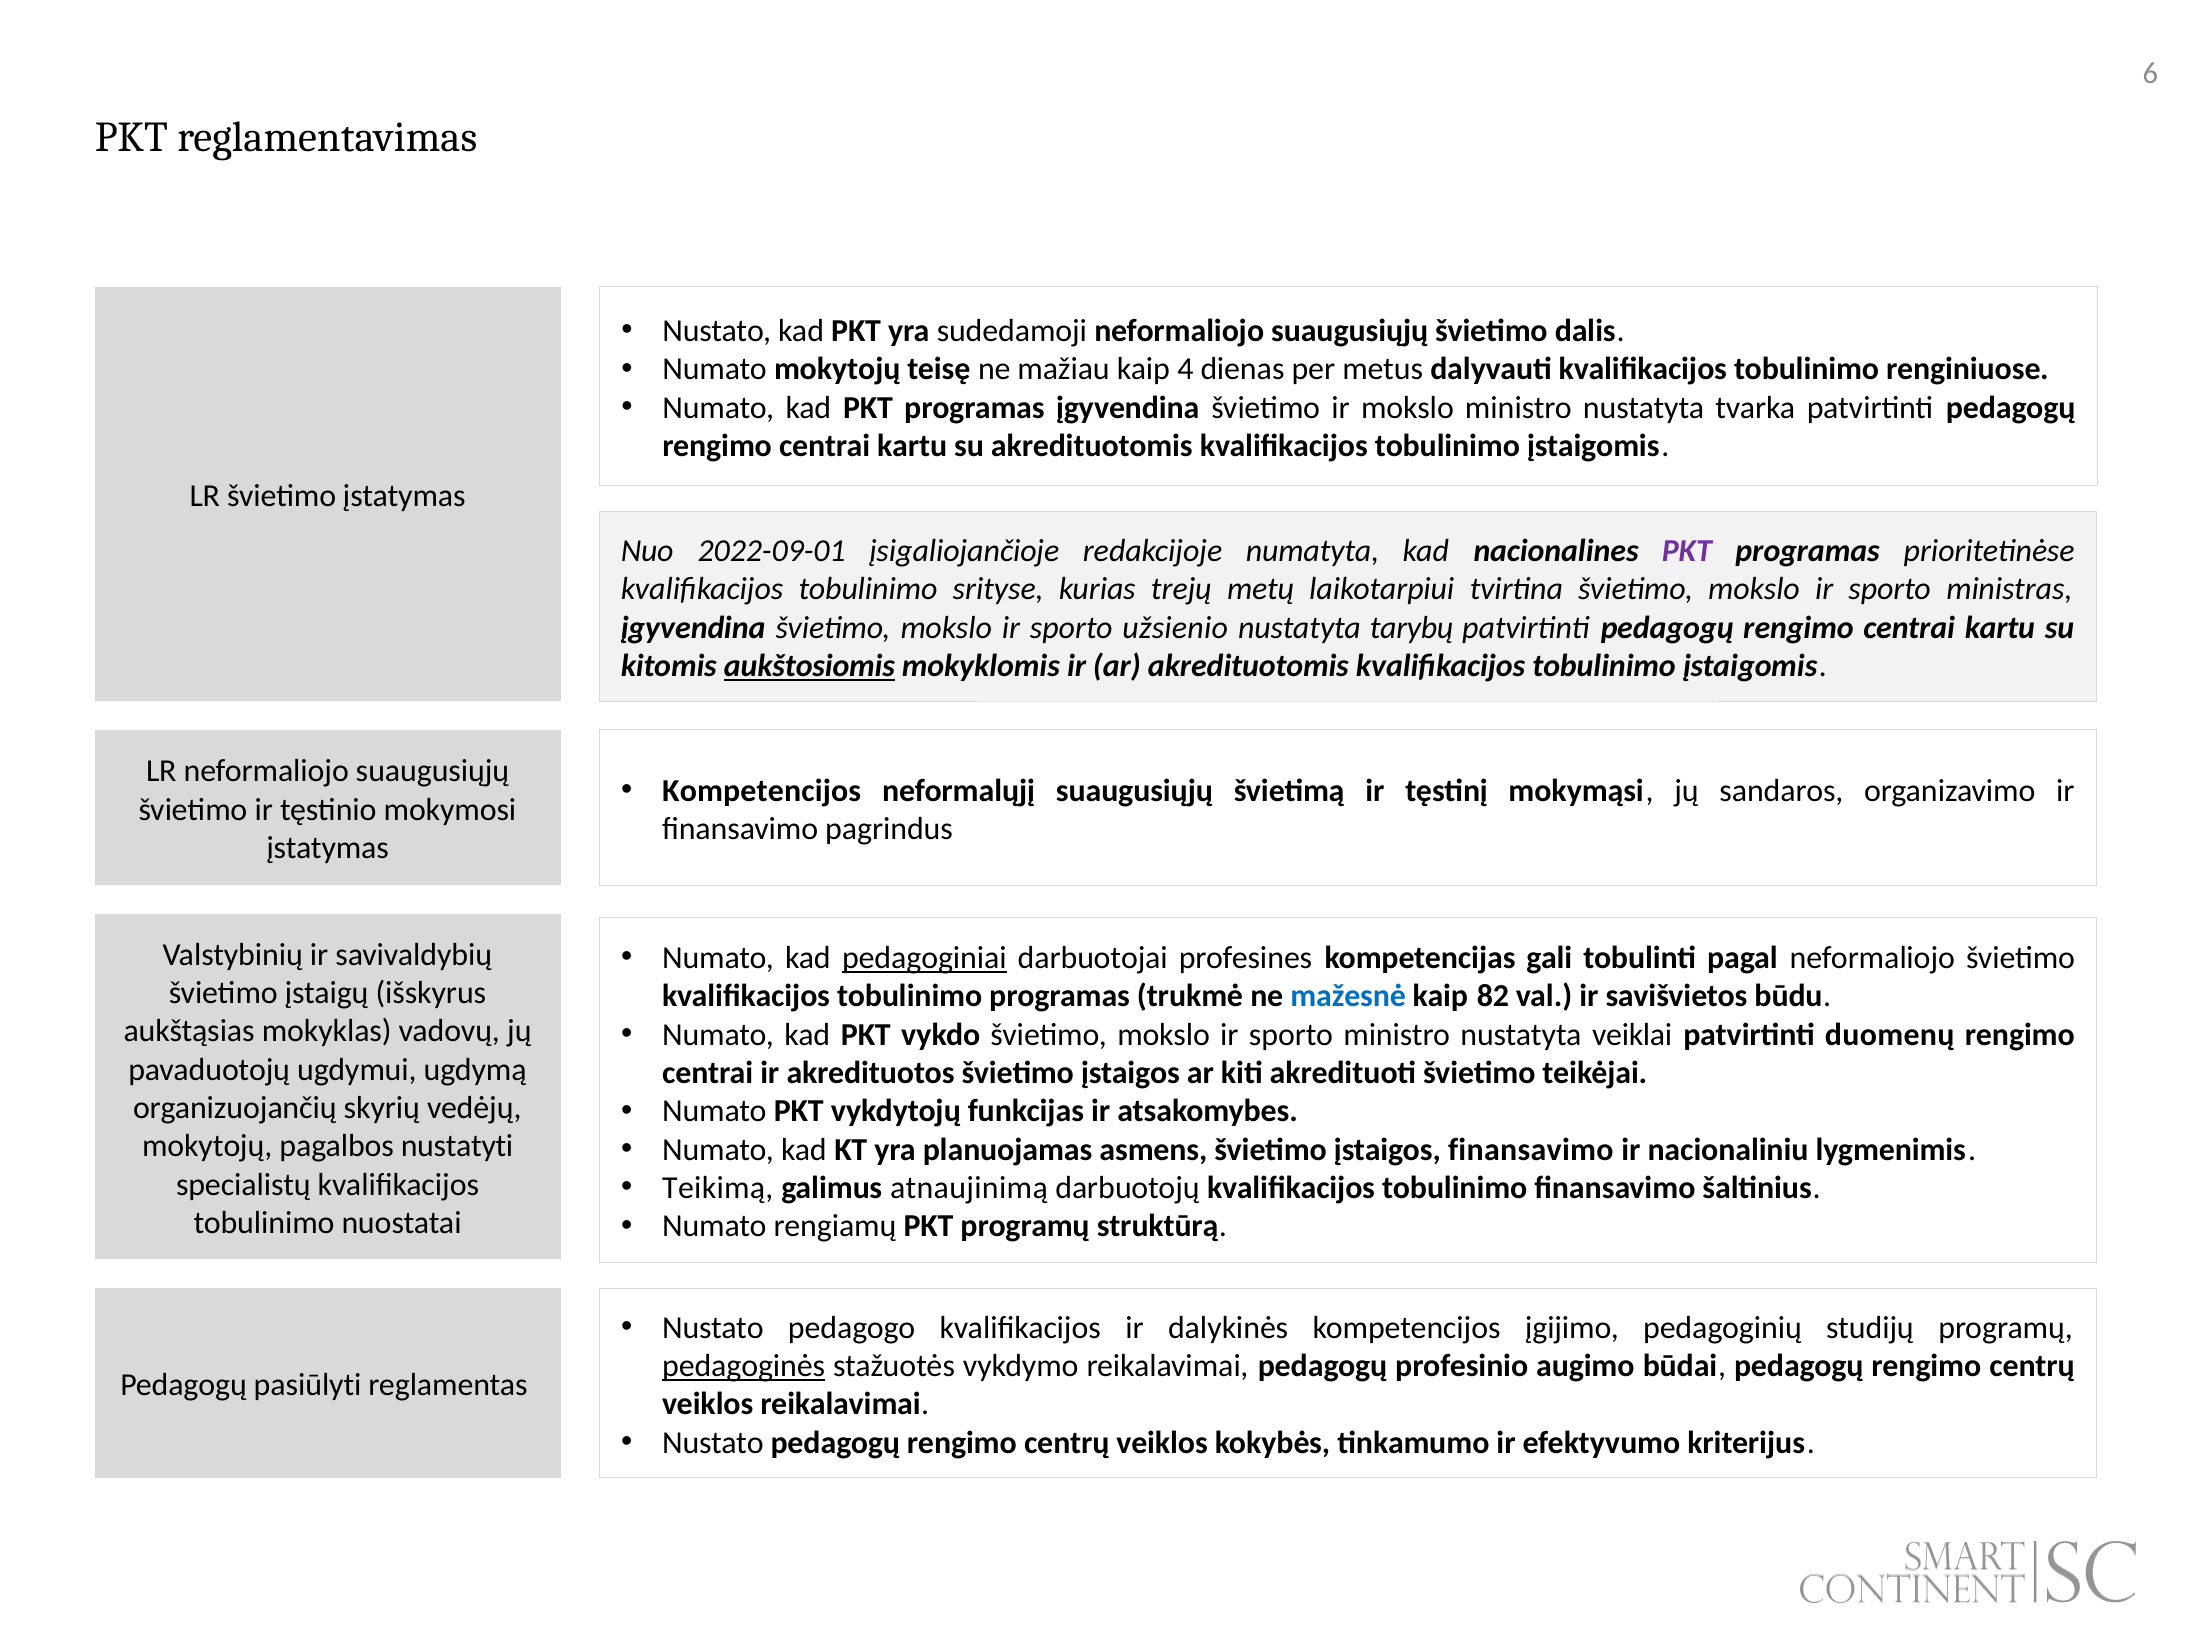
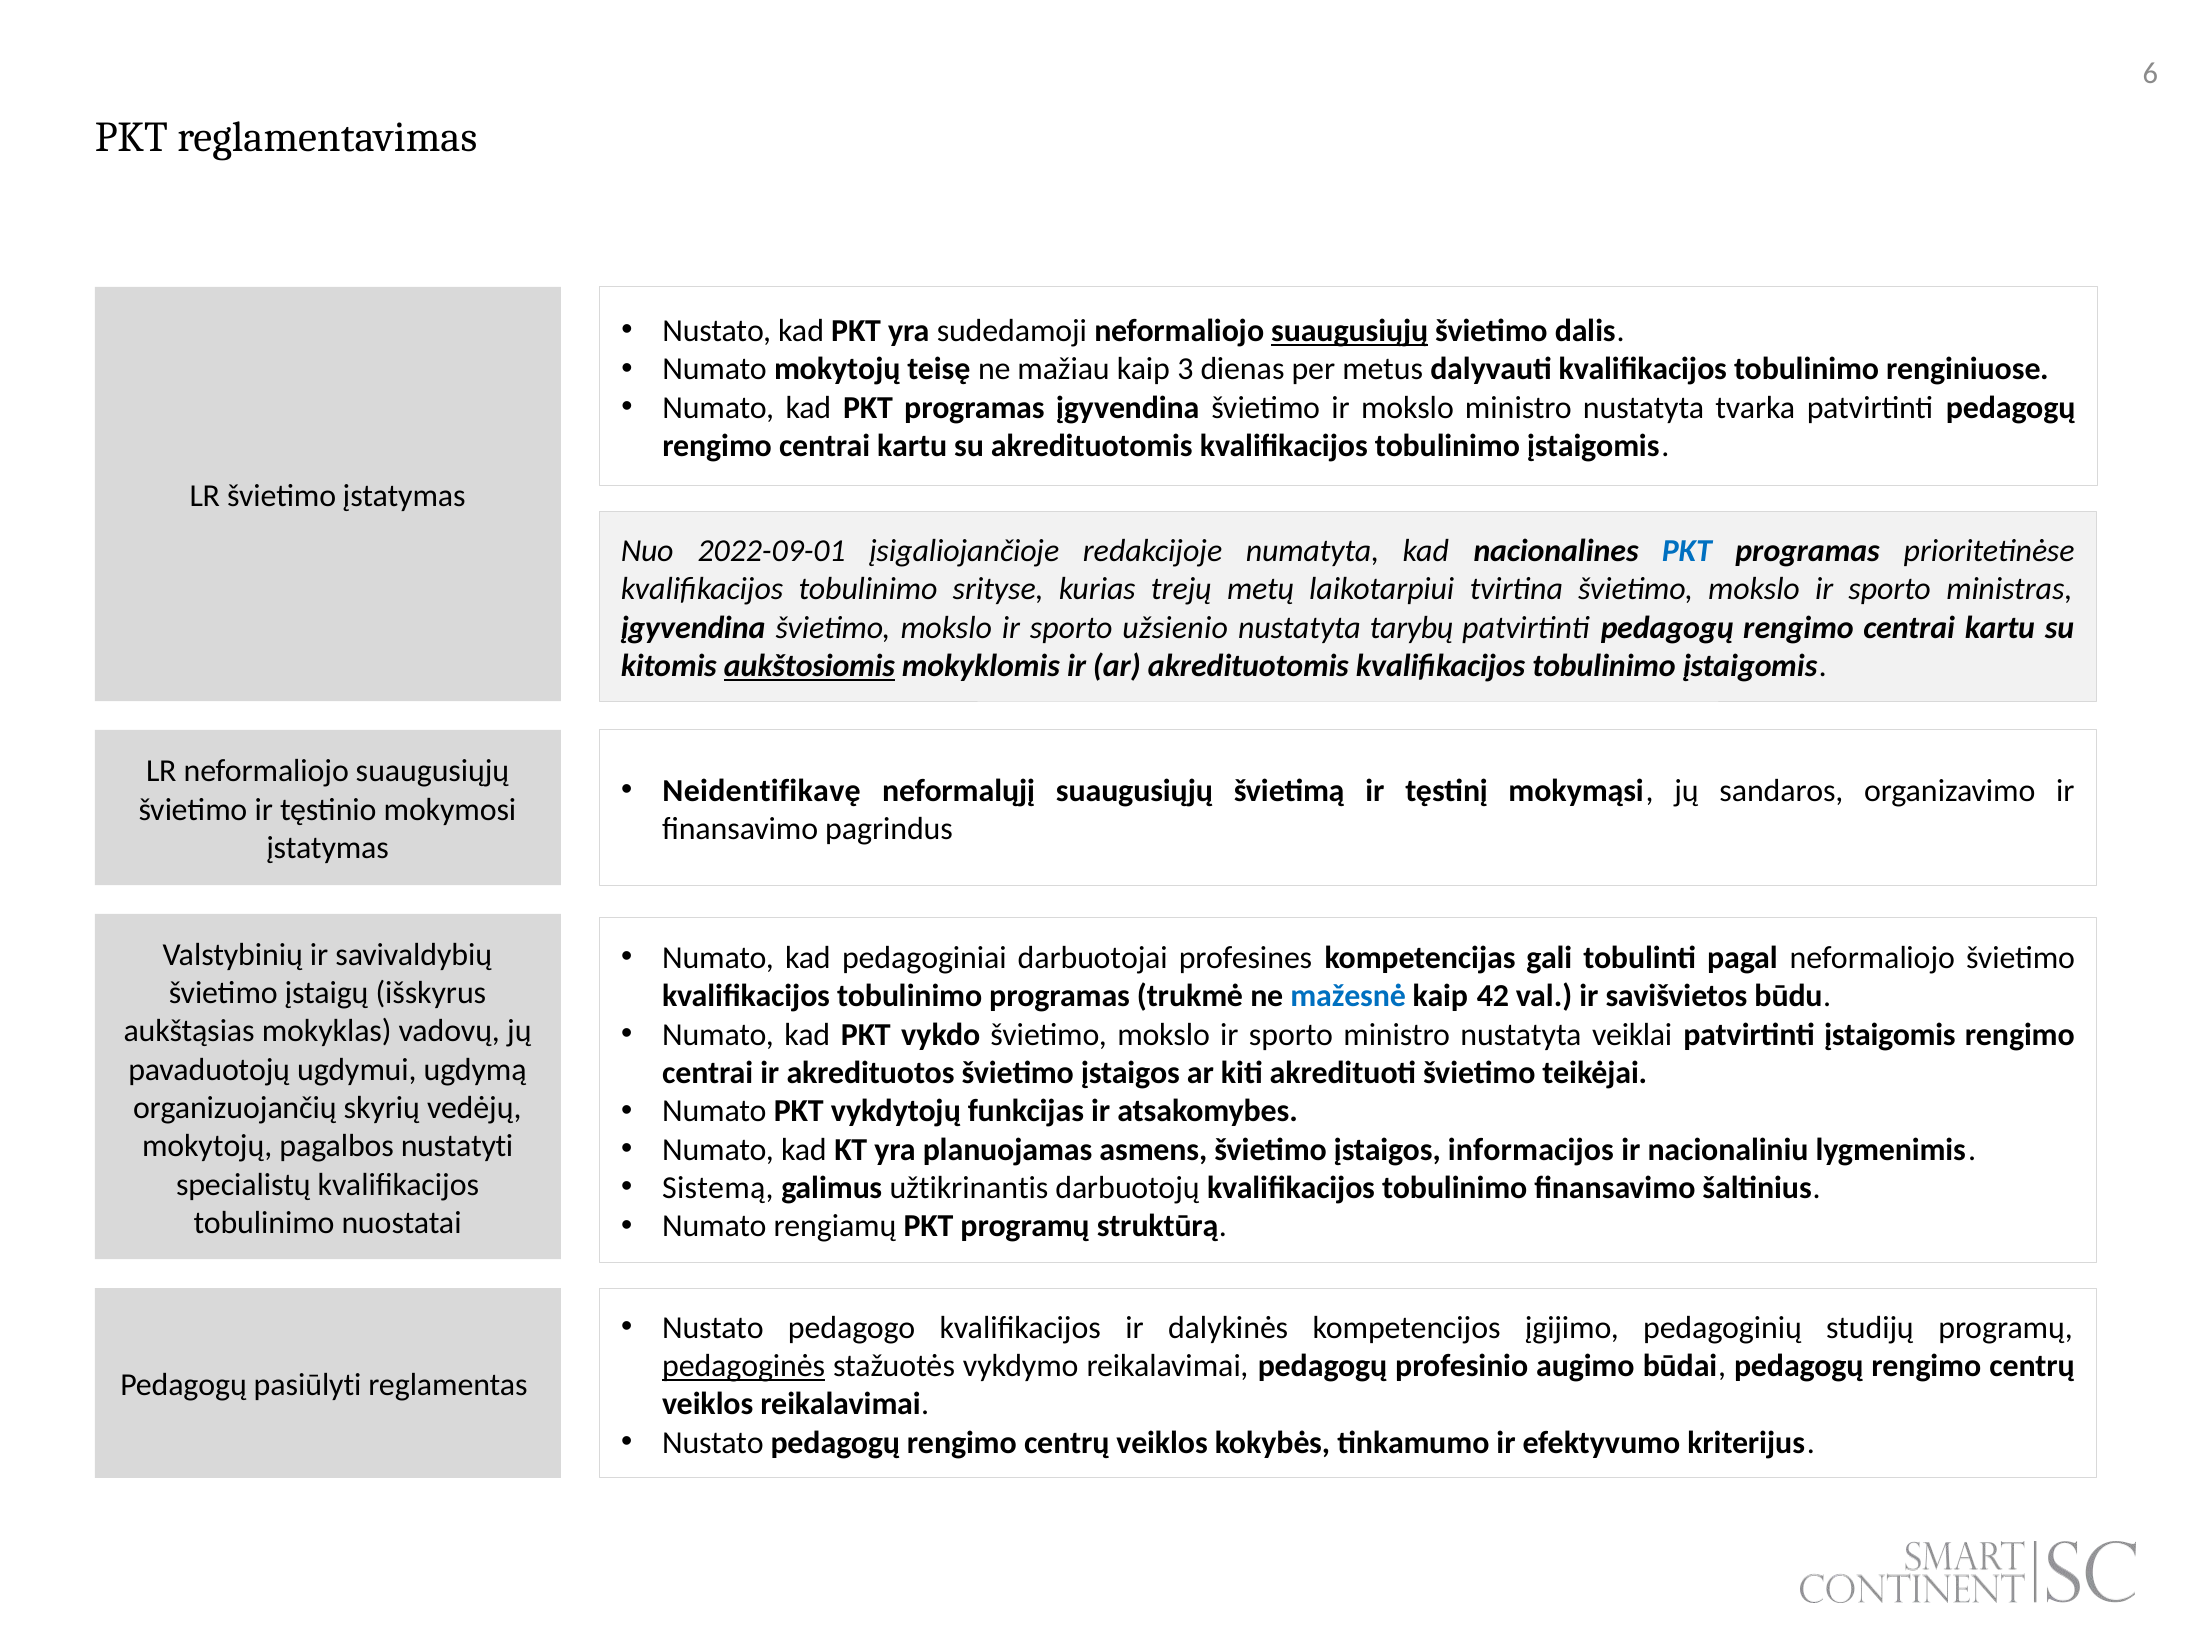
suaugusiųjų underline: none -> present (1350, 331)
4: 4 -> 3 (1186, 369)
PKT colour: purple -> blue (1687, 551)
Kompetencijos: Kompetencijos -> Neidentifikavę (762, 791)
pedagoginiai underline: present -> none (924, 958)
82: 82 -> 42 (1493, 996)
patvirtinti duomenų: duomenų -> įstaigomis (1890, 1035)
įstaigos finansavimo: finansavimo -> informacijos (1531, 1150)
Teikimą: Teikimą -> Sistemą (718, 1188)
atnaujinimą: atnaujinimą -> užtikrinantis (969, 1188)
